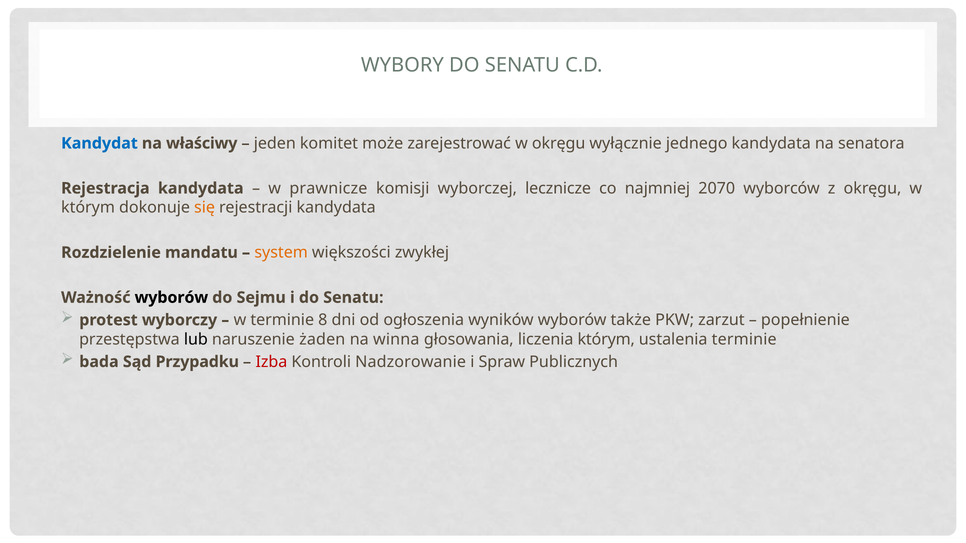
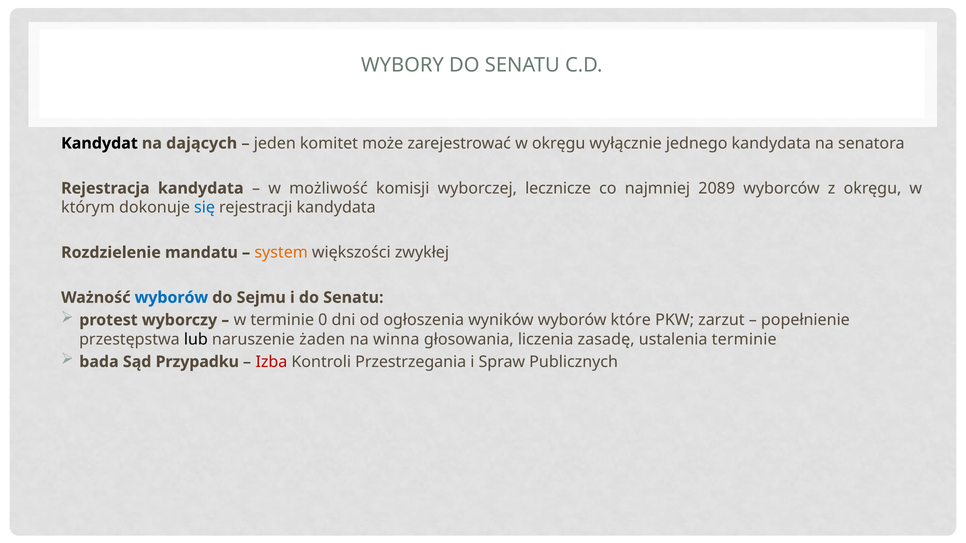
Kandydat colour: blue -> black (99, 143)
właściwy: właściwy -> dających (202, 143)
prawnicze: prawnicze -> możliwość (328, 188)
2070: 2070 -> 2089 (717, 188)
się colour: orange -> blue (205, 208)
wyborów colour: black -> blue (171, 298)
8: 8 -> 0 (323, 320)
także: także -> które (631, 320)
liczenia którym: którym -> zasadę (606, 340)
Nadzorowanie: Nadzorowanie -> Przestrzegania (411, 362)
